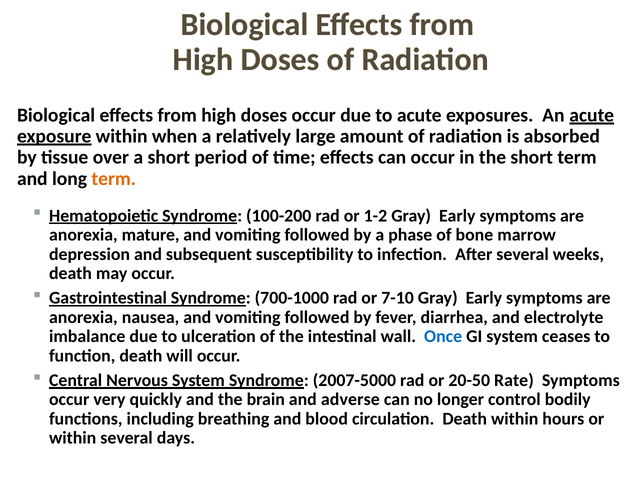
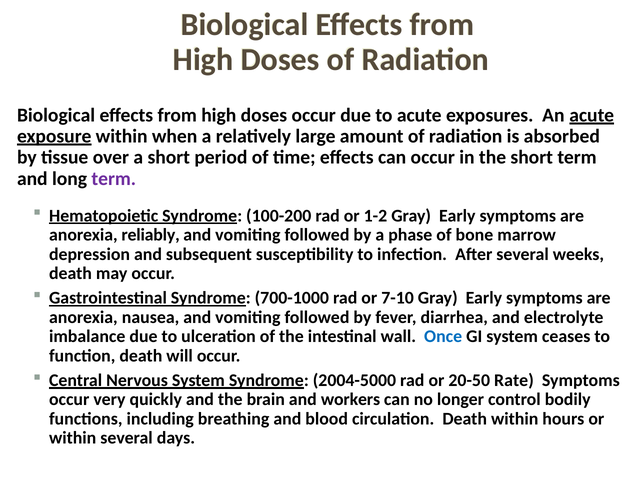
term colour: orange -> purple (114, 178)
mature: mature -> reliably (151, 235)
2007-5000: 2007-5000 -> 2004-5000 (354, 380)
adverse: adverse -> workers (350, 399)
